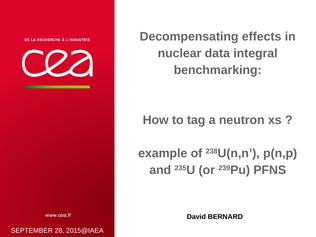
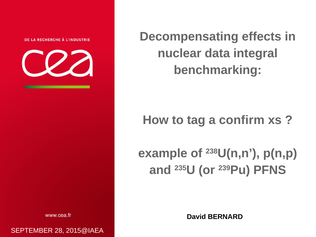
neutron: neutron -> confirm (242, 120)
